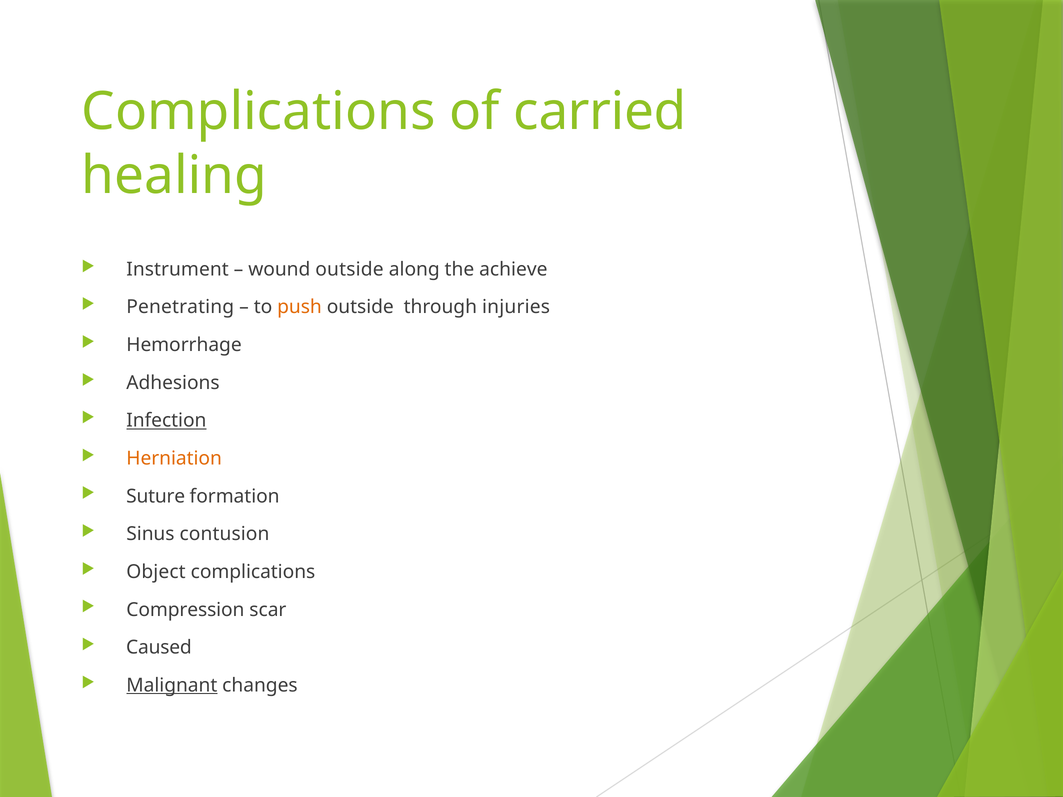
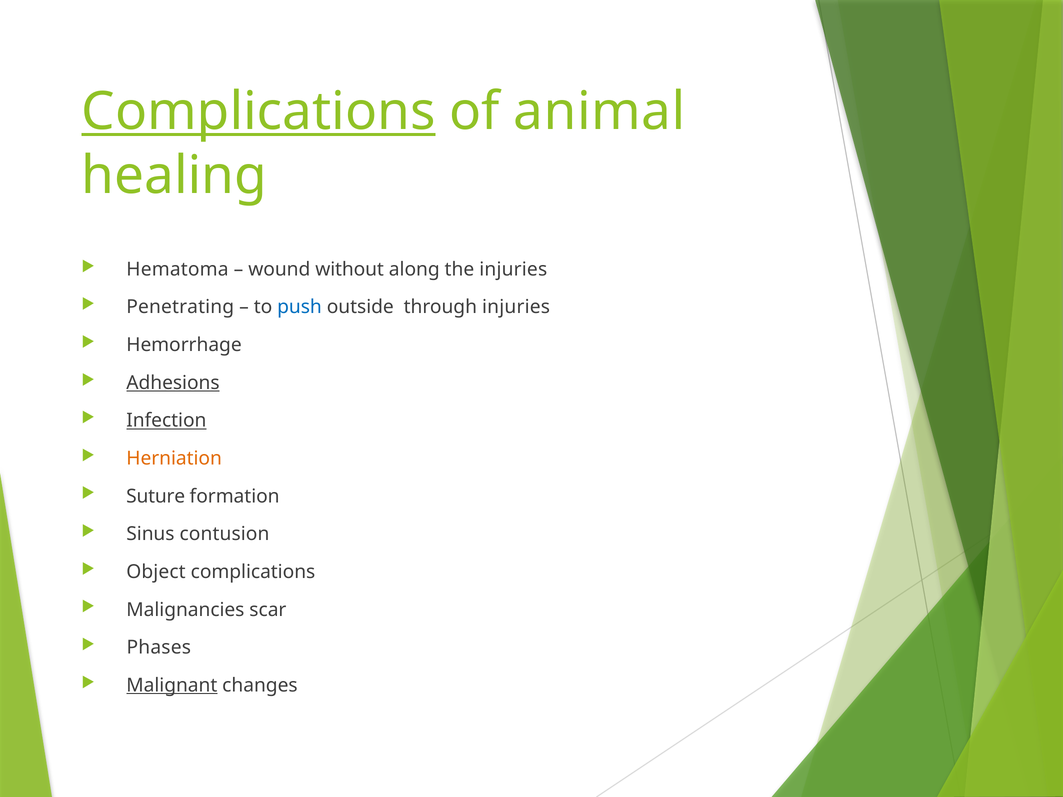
Complications underline: none -> present (258, 112)
carried: carried -> animal (599, 112)
Instrument: Instrument -> Hematoma (177, 269)
wound outside: outside -> without (350, 269)
the achieve: achieve -> injuries (513, 269)
push colour: orange -> blue (300, 307)
Adhesions underline: none -> present (173, 383)
Compression: Compression -> Malignancies (185, 610)
Caused: Caused -> Phases (159, 648)
